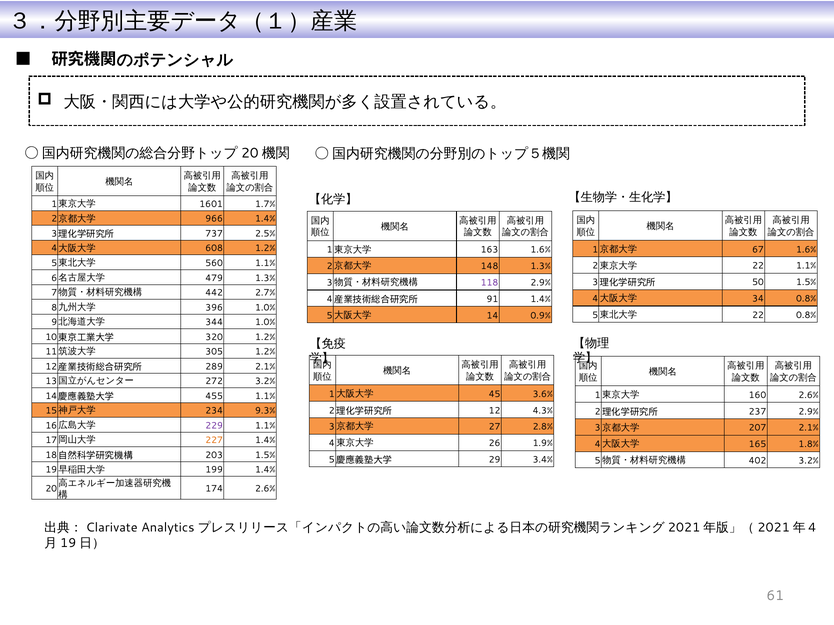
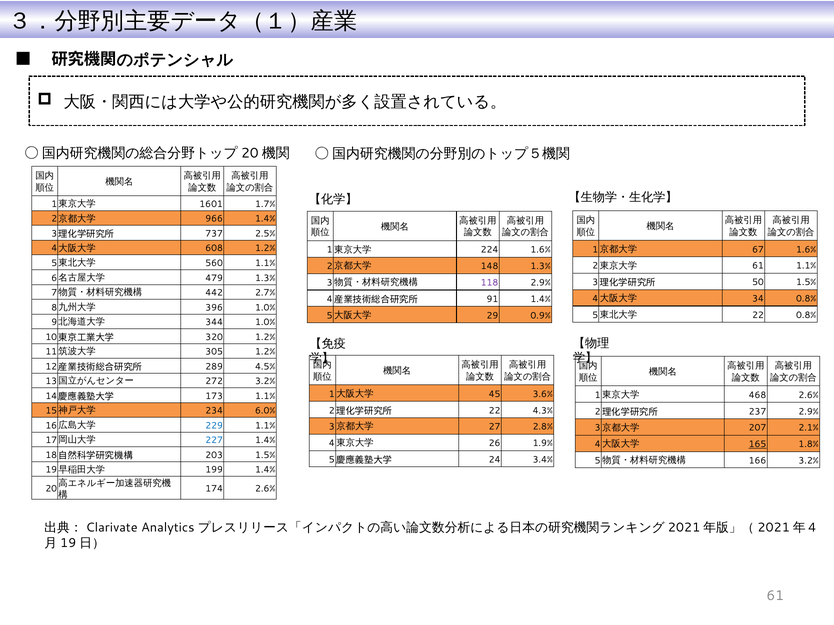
163: 163 -> 224 (490, 250)
22: 22 -> 61 (758, 266)
14: 14 -> 29 (492, 316)
289 2.1%: 2.1% -> 4.5% (265, 367)
160: 160 -> 468 (757, 395)
455: 455 -> 173 (214, 396)
9.3%: 9.3% -> 6.0% (265, 411)
12: 12 -> 22 (495, 411)
229 colour: purple -> blue (214, 426)
227 colour: orange -> blue (214, 441)
165 underline: none -> present (757, 445)
29: 29 -> 24 (495, 460)
402: 402 -> 166 (757, 461)
